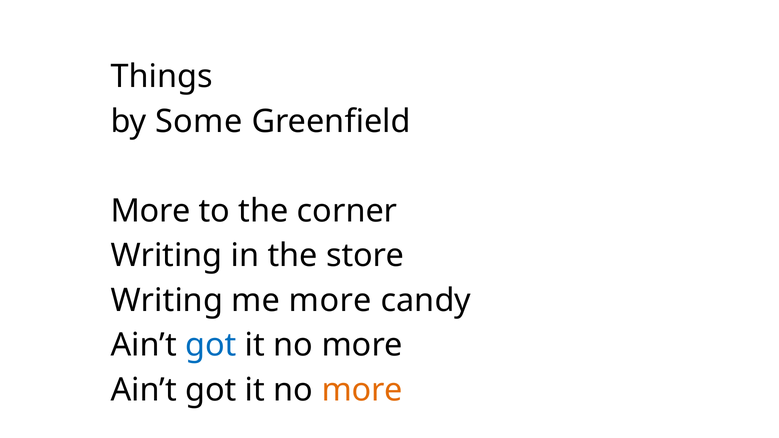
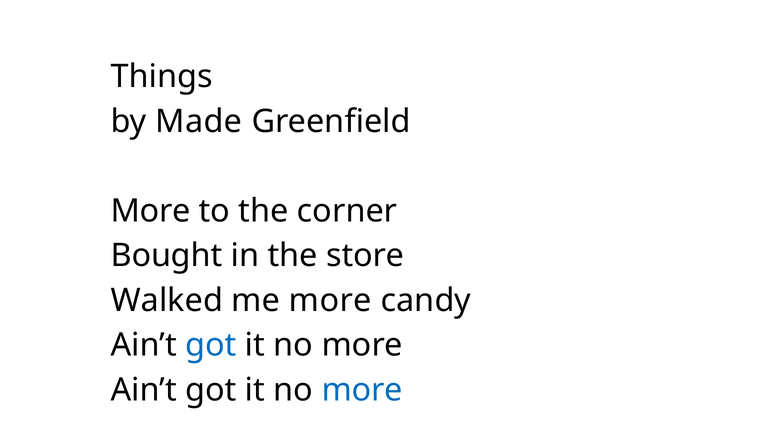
Some: Some -> Made (199, 121)
Writing: Writing -> Bought (167, 256)
Writing: Writing -> Walked (167, 300)
more colour: orange -> blue (362, 390)
